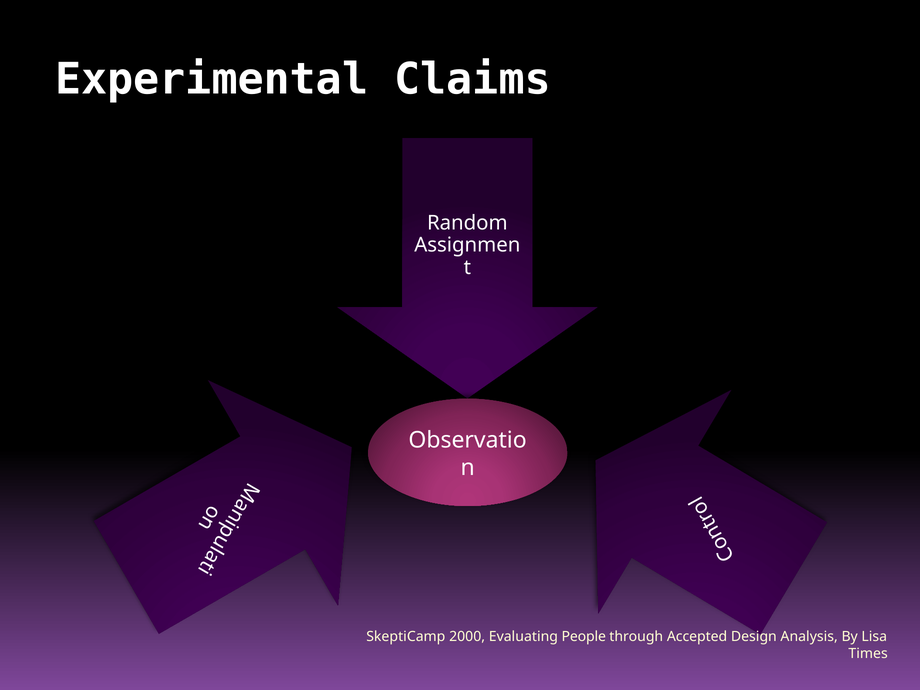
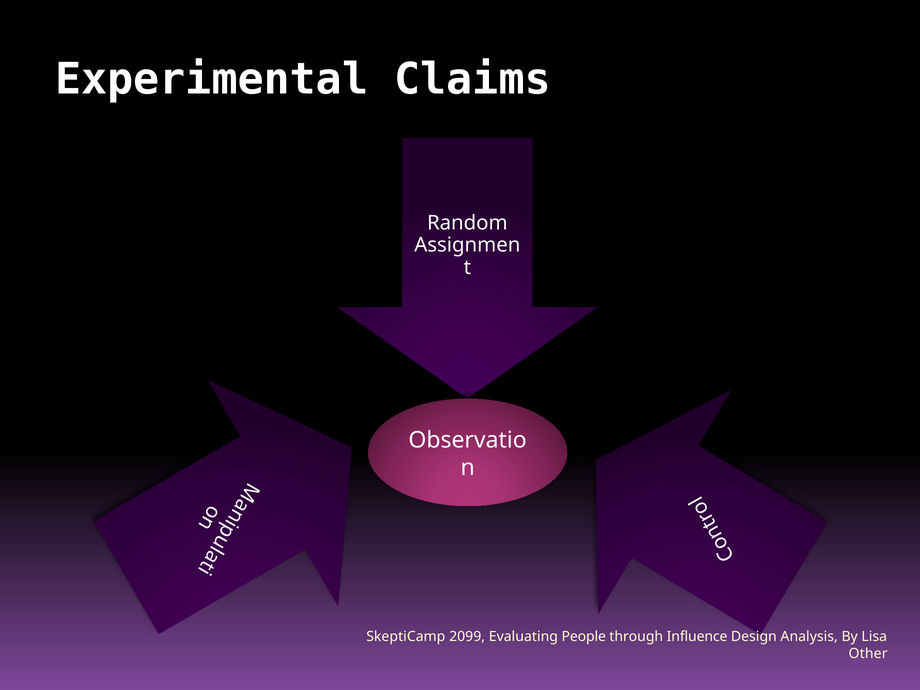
2000: 2000 -> 2099 (467, 637)
Accepted: Accepted -> Influence (697, 637)
Times: Times -> Other (868, 653)
